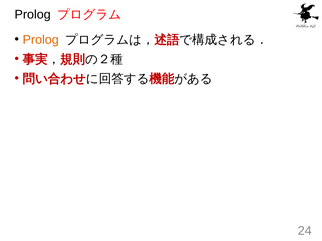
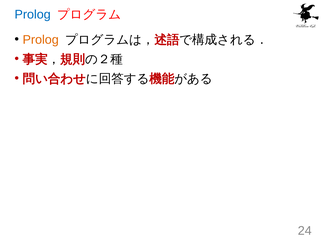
Prolog colour: black -> blue (33, 14)
